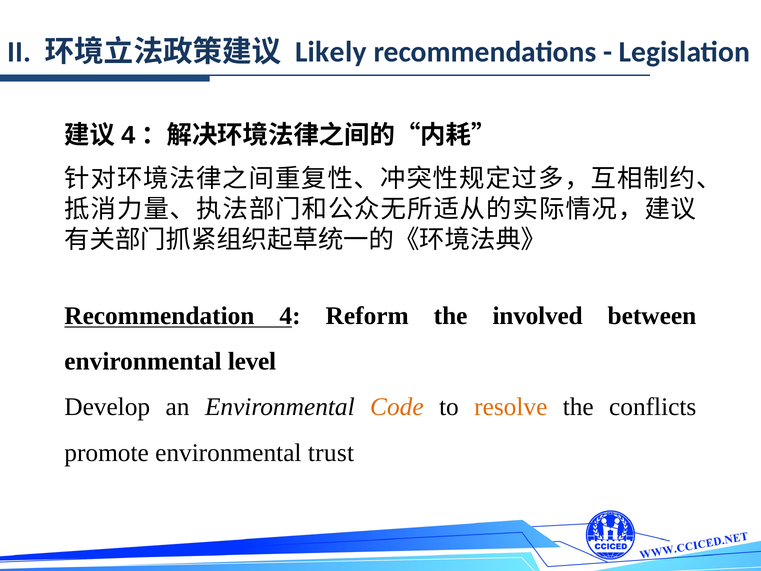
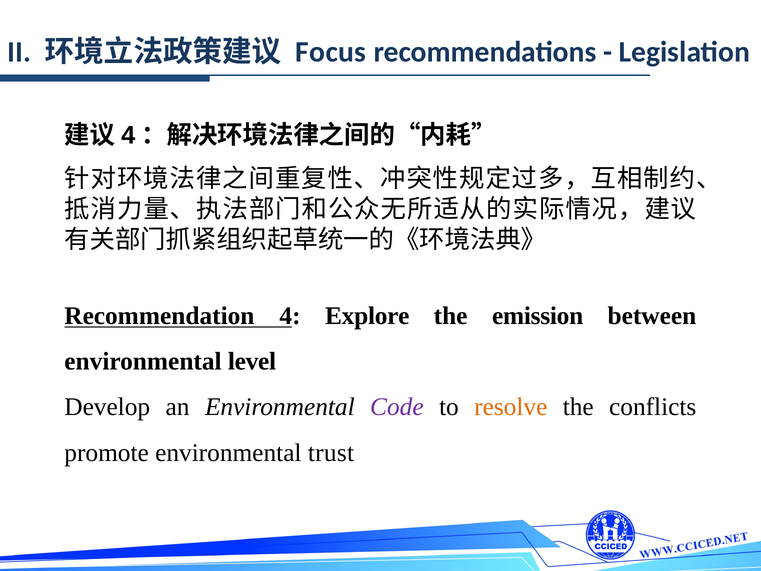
Likely: Likely -> Focus (331, 52)
Reform: Reform -> Explore (367, 316)
involved: involved -> emission (538, 316)
Code colour: orange -> purple (397, 407)
